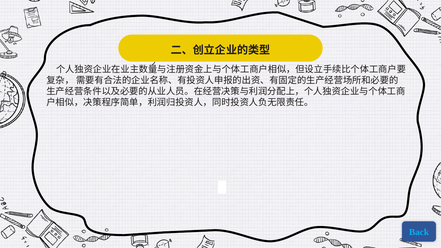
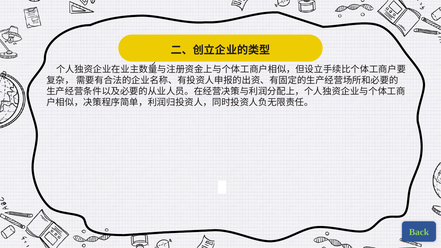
Back colour: light blue -> light green (419, 232)
